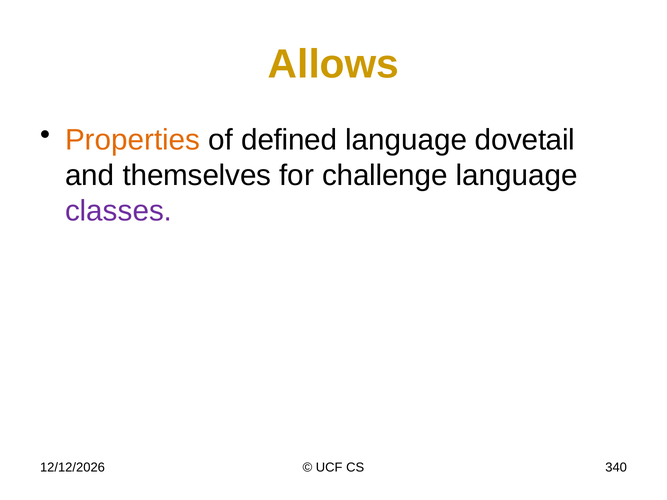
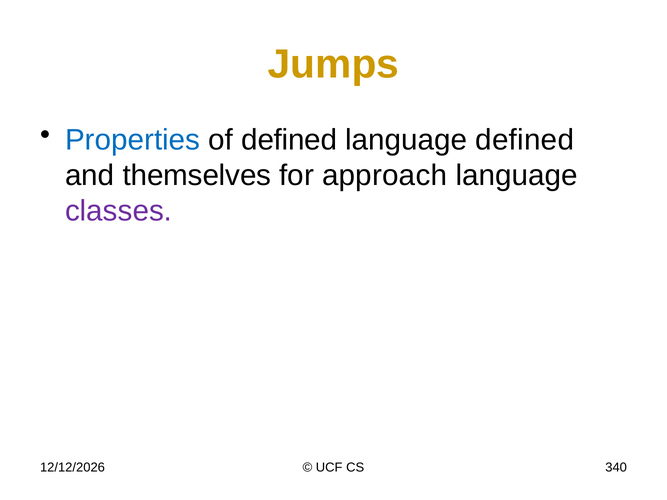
Allows: Allows -> Jumps (333, 65)
Properties colour: orange -> blue (133, 140)
language dovetail: dovetail -> defined (525, 140)
challenge: challenge -> approach (385, 176)
